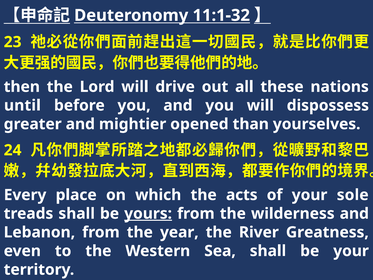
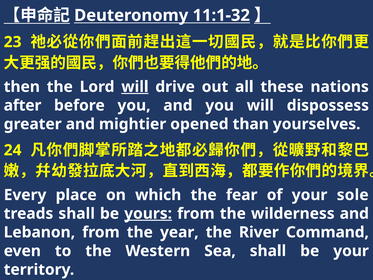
will underline: none -> present (135, 87)
until: until -> after (23, 105)
acts: acts -> fear (242, 195)
Greatness: Greatness -> Command (327, 232)
